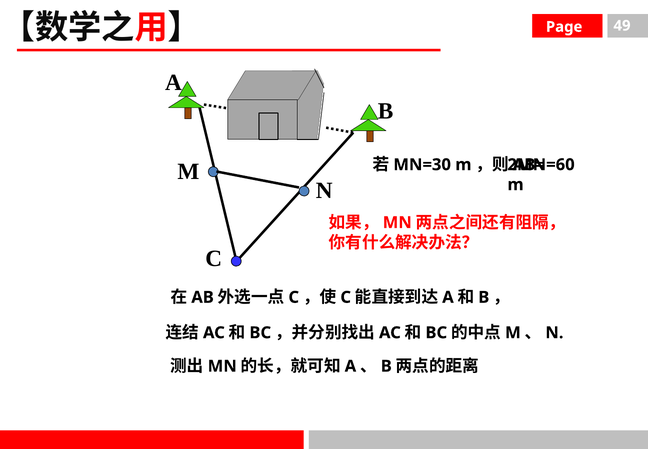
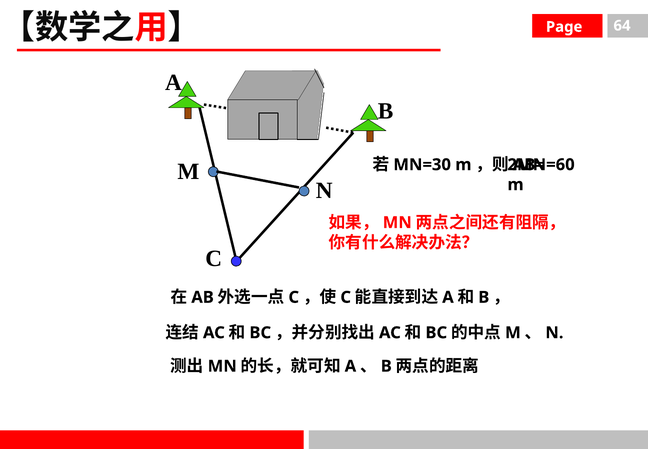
49: 49 -> 64 (622, 26)
